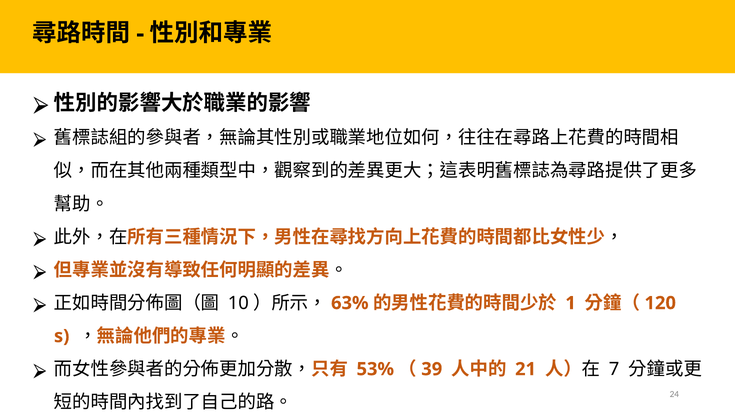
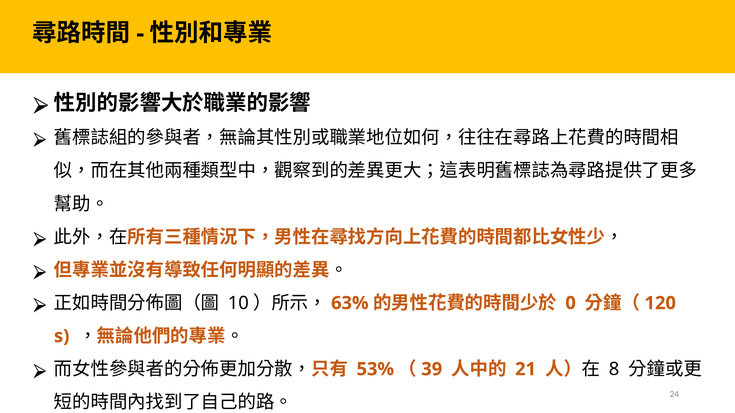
1: 1 -> 0 (571, 303)
7: 7 -> 8 (614, 370)
